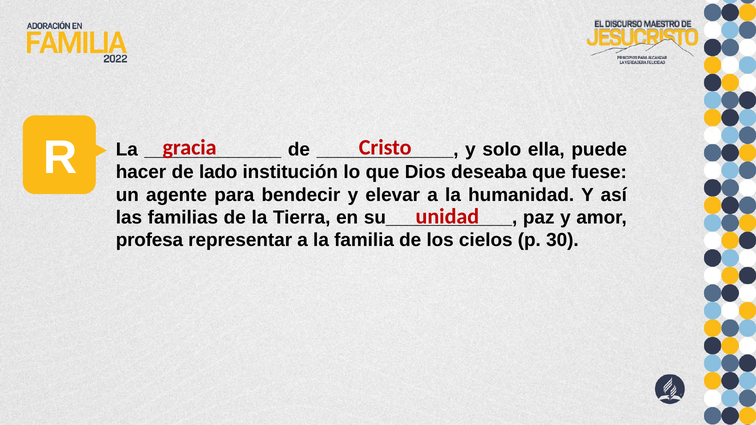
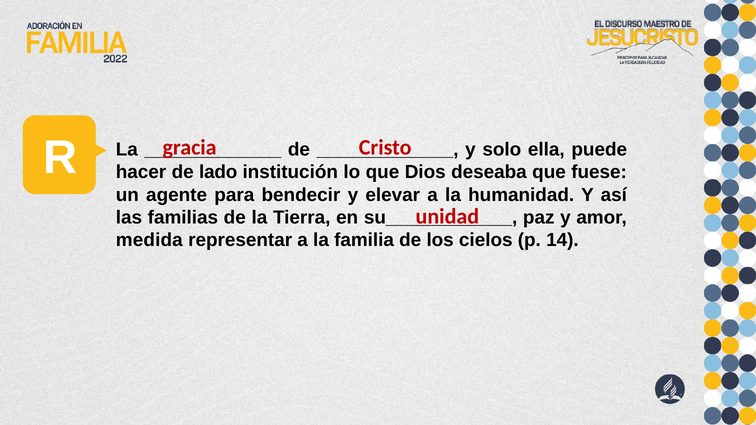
profesa: profesa -> medida (149, 240)
30: 30 -> 14 (562, 240)
